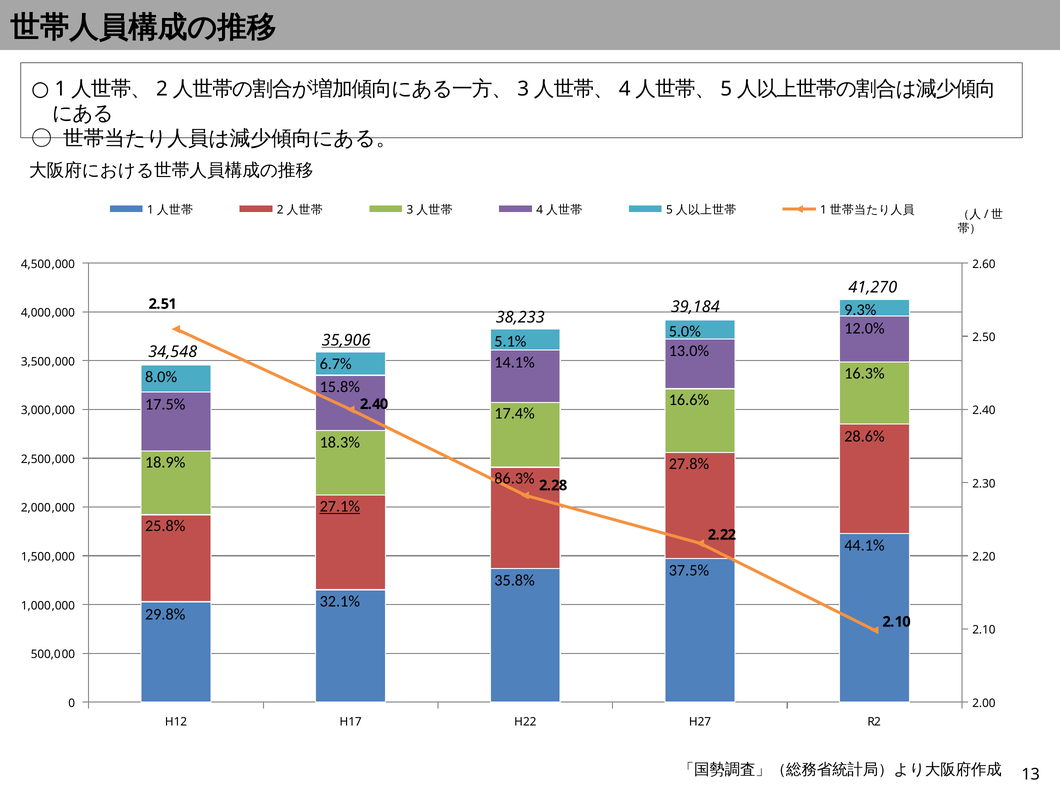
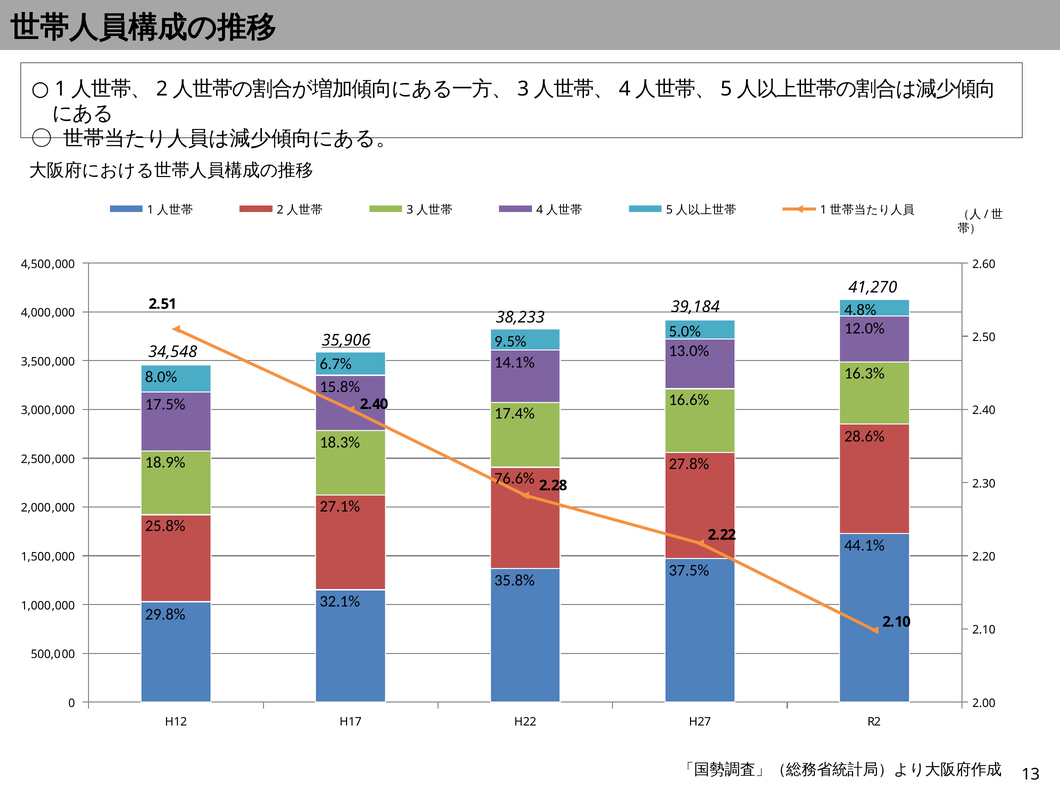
9.3%: 9.3% -> 4.8% (860, 310)
5.1%: 5.1% -> 9.5% (510, 341)
86.3%: 86.3% -> 76.6% (515, 478)
27.1% underline: present -> none (340, 506)
